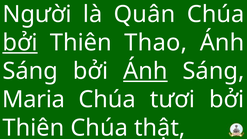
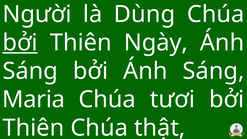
Quân: Quân -> Dùng (145, 14)
Thao: Thao -> Ngày (156, 43)
Ánh underline: present -> none (145, 71)
